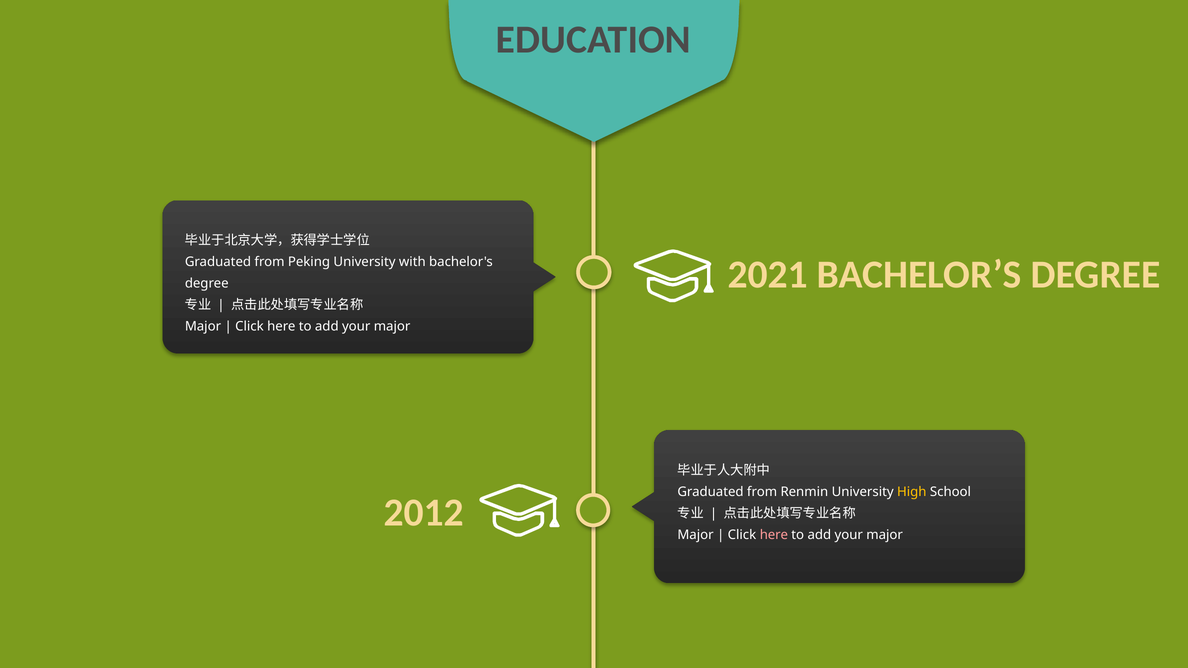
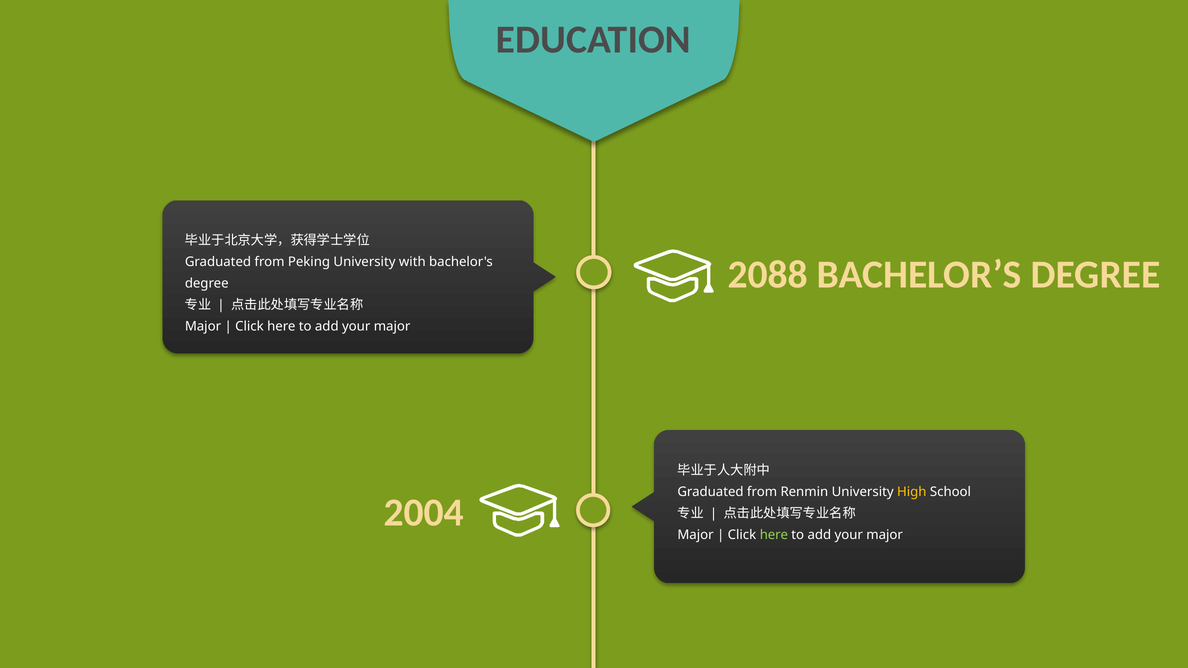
2021: 2021 -> 2088 (768, 275)
2012: 2012 -> 2004 (424, 513)
here colour: pink -> light green (774, 535)
